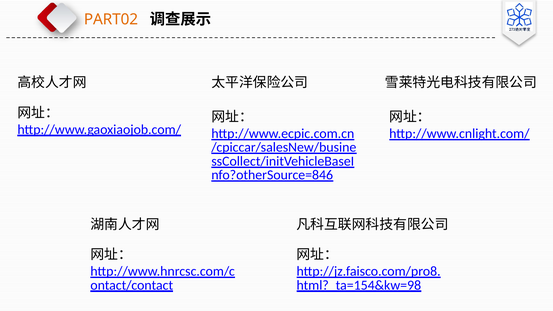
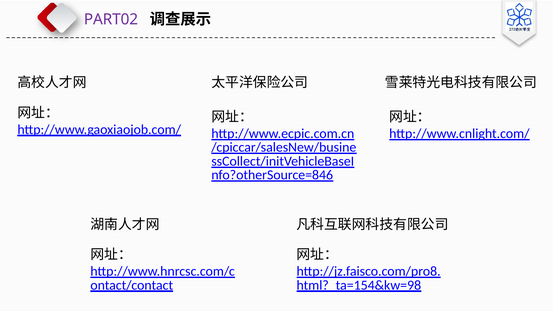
PART02 colour: orange -> purple (111, 20)
